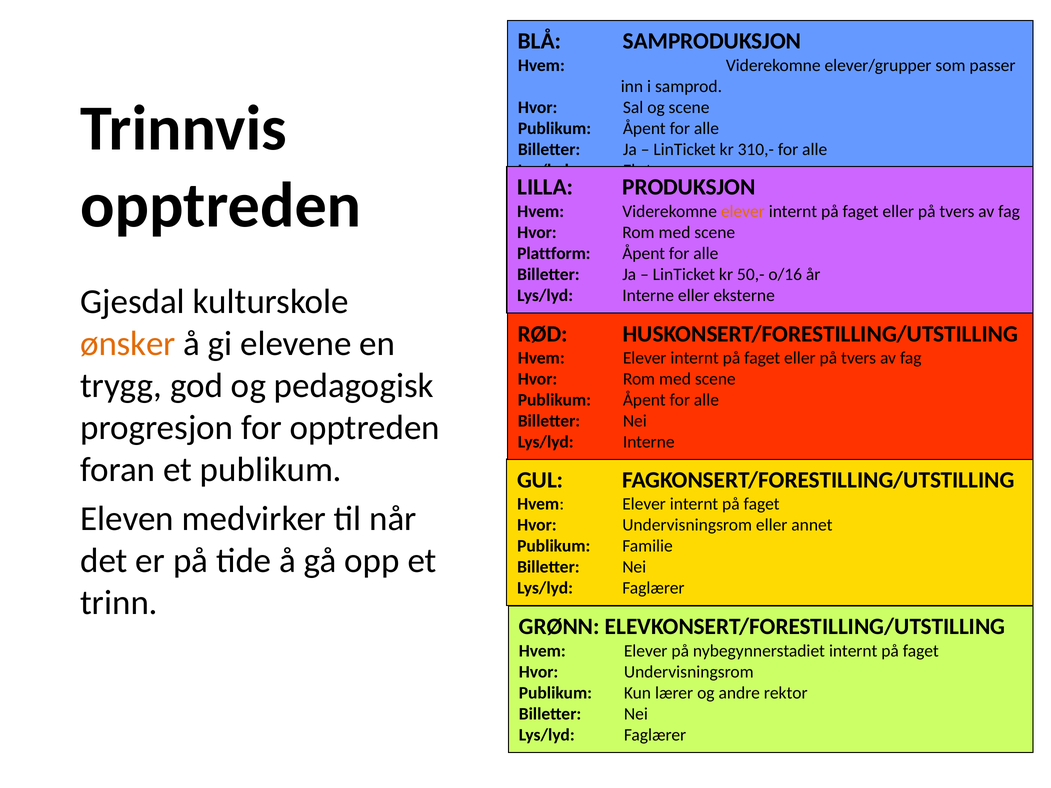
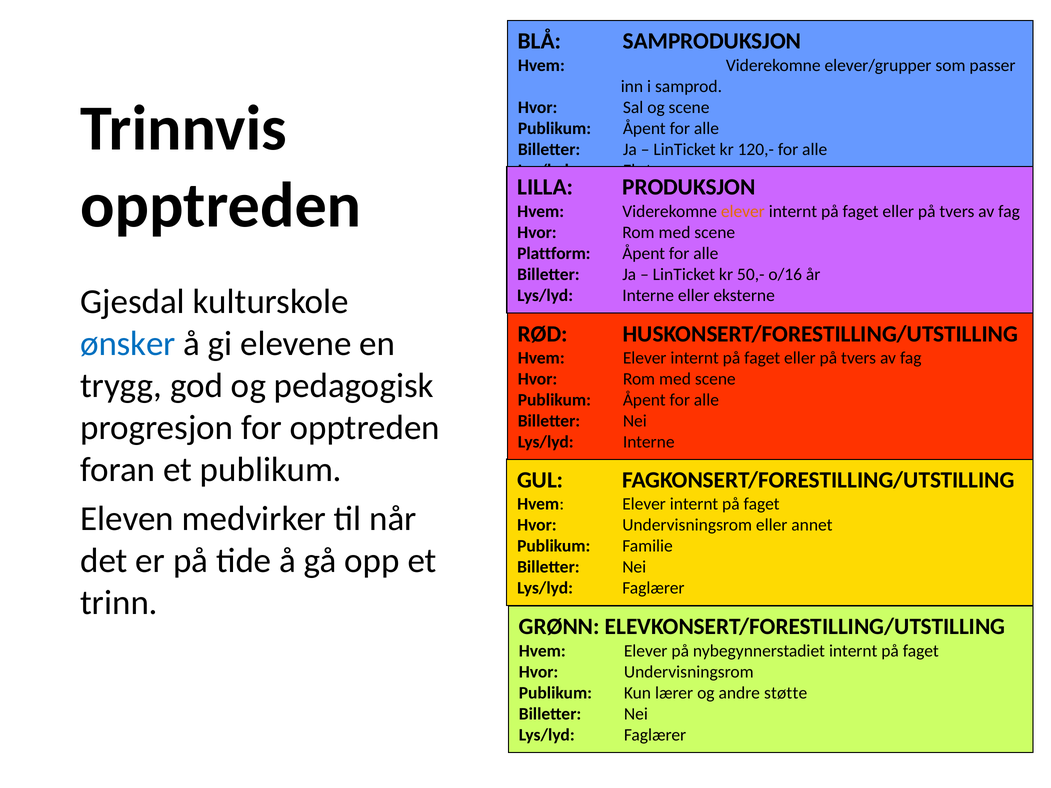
310,-: 310,- -> 120,- (756, 149)
ønsker colour: orange -> blue (128, 344)
rektor: rektor -> støtte (786, 693)
